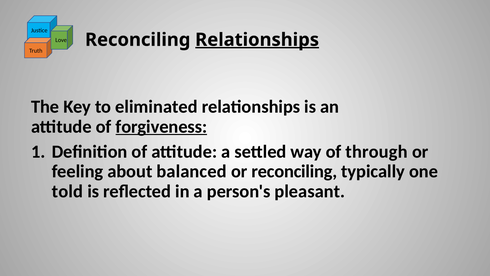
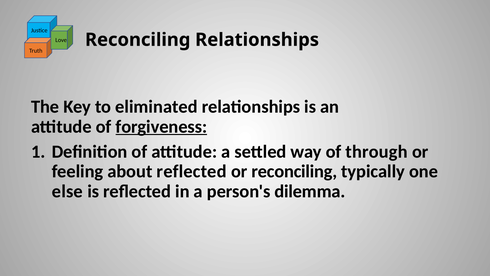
Relationships underline: present -> none (257, 40)
about balanced: balanced -> reflected (192, 171)
told: told -> else (67, 191)
pleasant: pleasant -> dilemma (310, 191)
